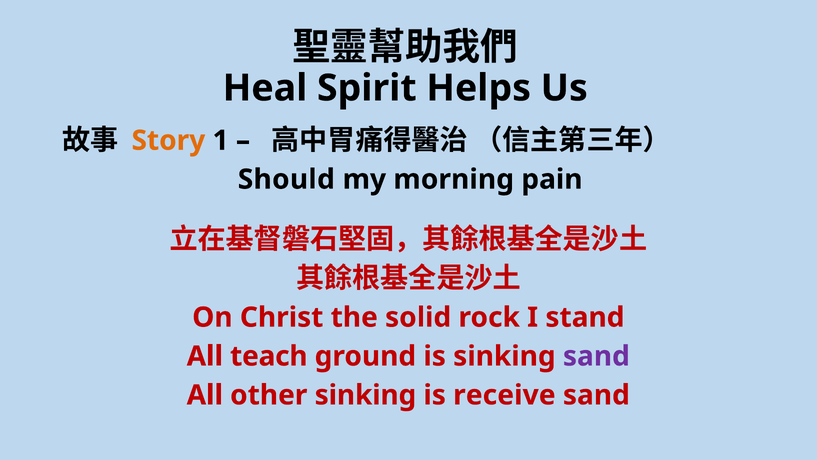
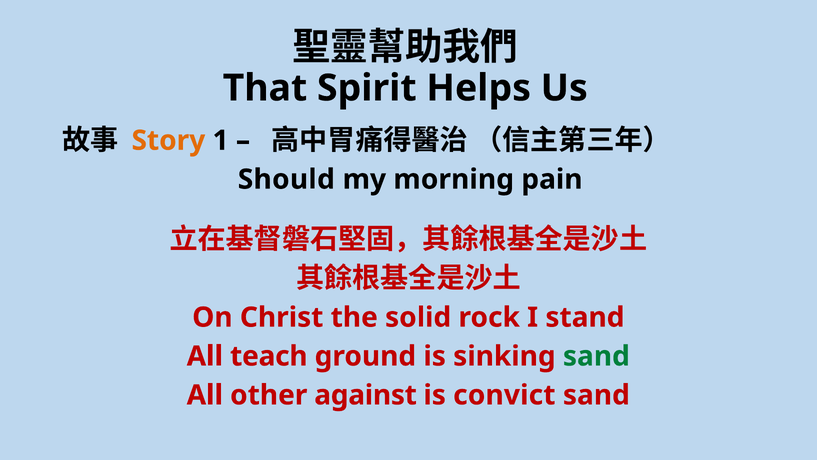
Heal: Heal -> That (265, 88)
sand colour: purple -> green (596, 356)
other sinking: sinking -> against (366, 395)
receive: receive -> convict (504, 395)
